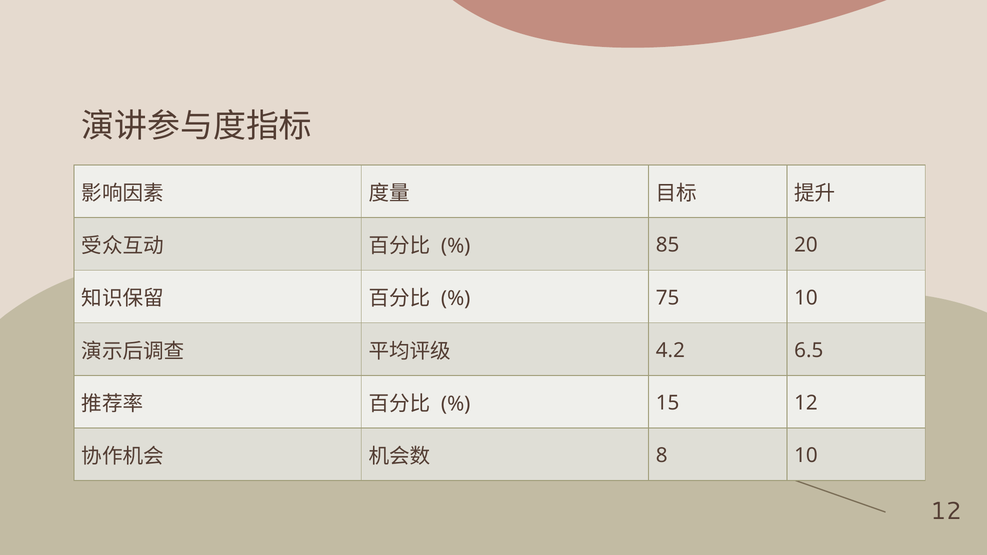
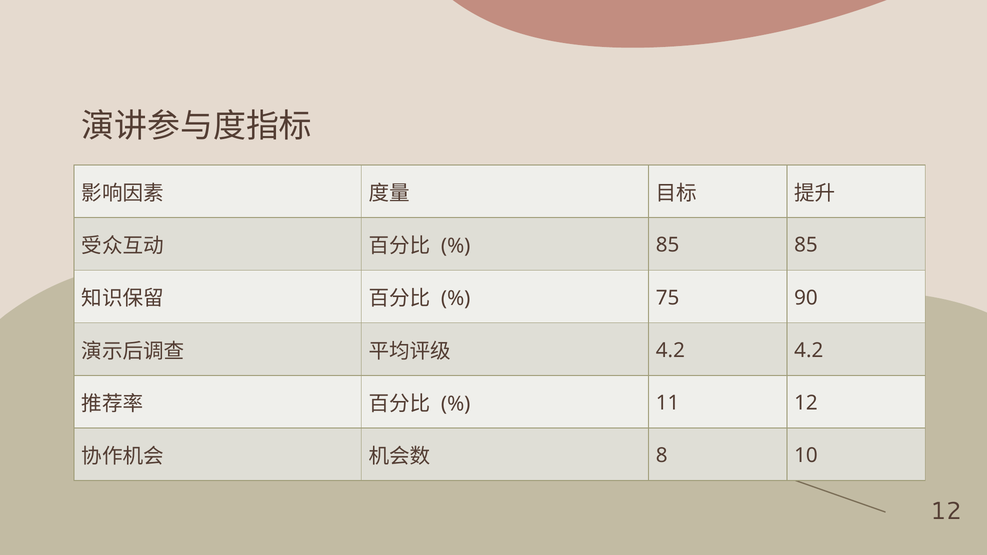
85 20: 20 -> 85 (806, 245)
75 10: 10 -> 90 (806, 298)
4.2 6.5: 6.5 -> 4.2 (809, 350)
15: 15 -> 11 (668, 403)
